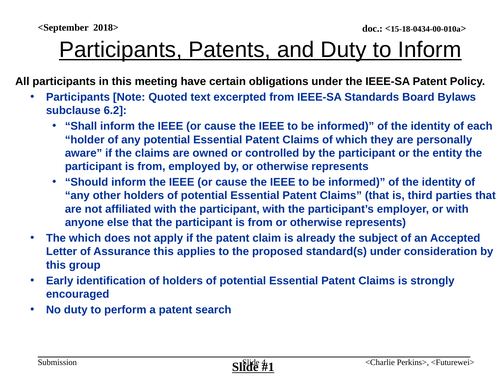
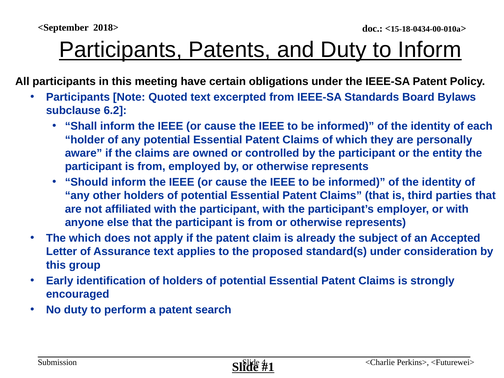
Assurance this: this -> text (164, 252)
